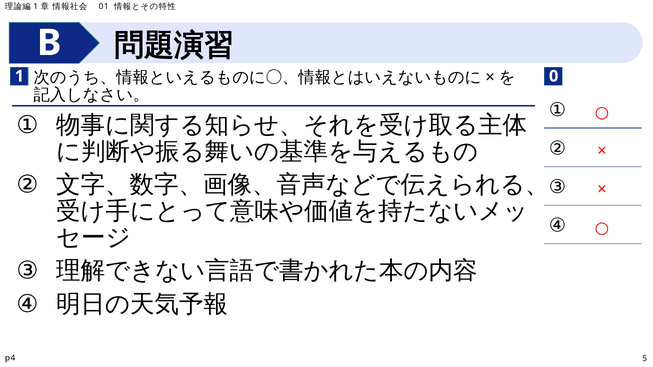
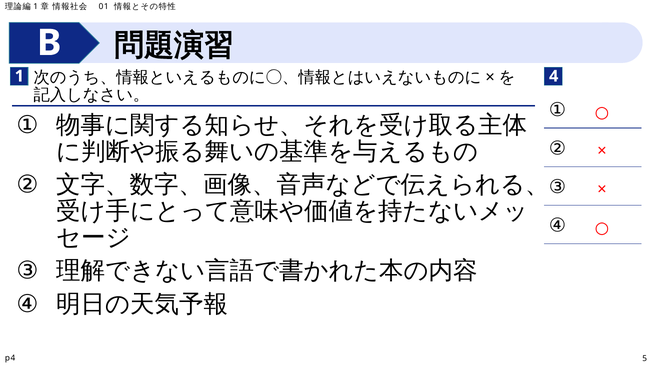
0: 0 -> 4 (554, 76)
